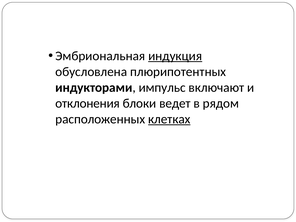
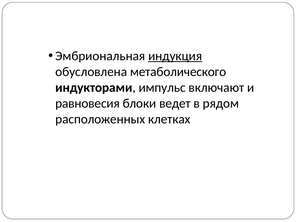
плюрипотентных: плюрипотентных -> метаболического (178, 72)
отклонения: отклонения -> равновесия (88, 103)
клетках underline: present -> none (169, 119)
